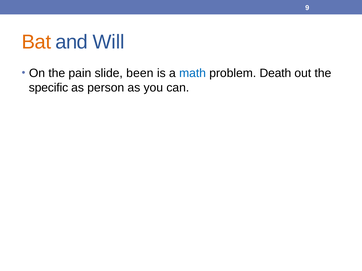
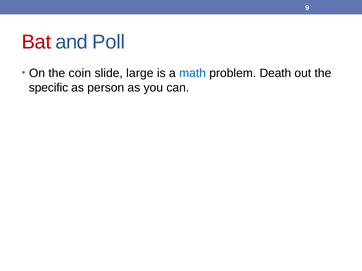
Bat colour: orange -> red (36, 42)
Will: Will -> Poll (109, 42)
pain: pain -> coin (80, 73)
been: been -> large (140, 73)
